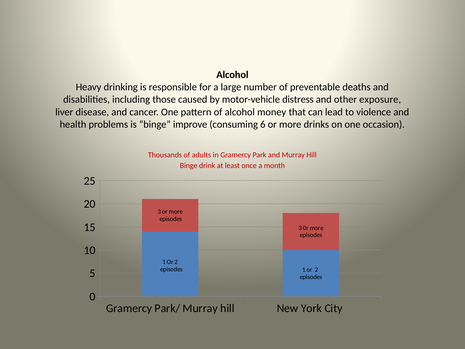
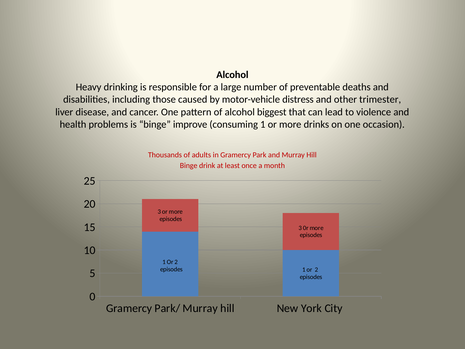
exposure: exposure -> trimester (380, 100)
money: money -> biggest (272, 112)
consuming 6: 6 -> 1 (263, 124)
